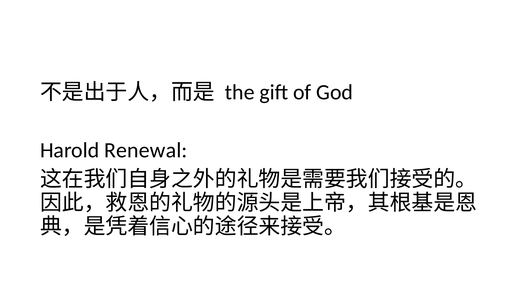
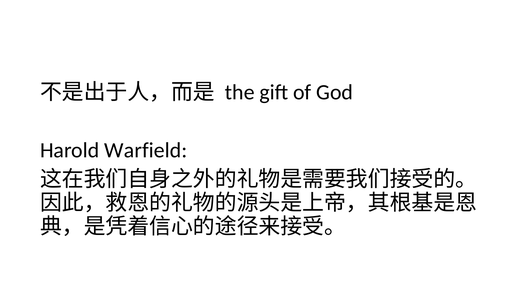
Renewal: Renewal -> Warfield (146, 150)
